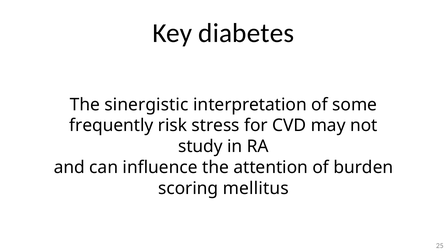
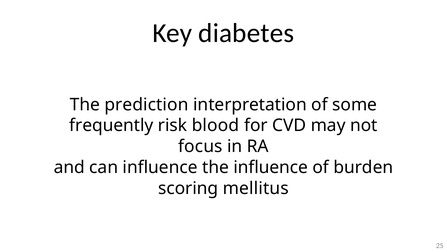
sinergistic: sinergistic -> prediction (146, 104)
stress: stress -> blood (216, 125)
study: study -> focus (200, 146)
the attention: attention -> influence (271, 167)
